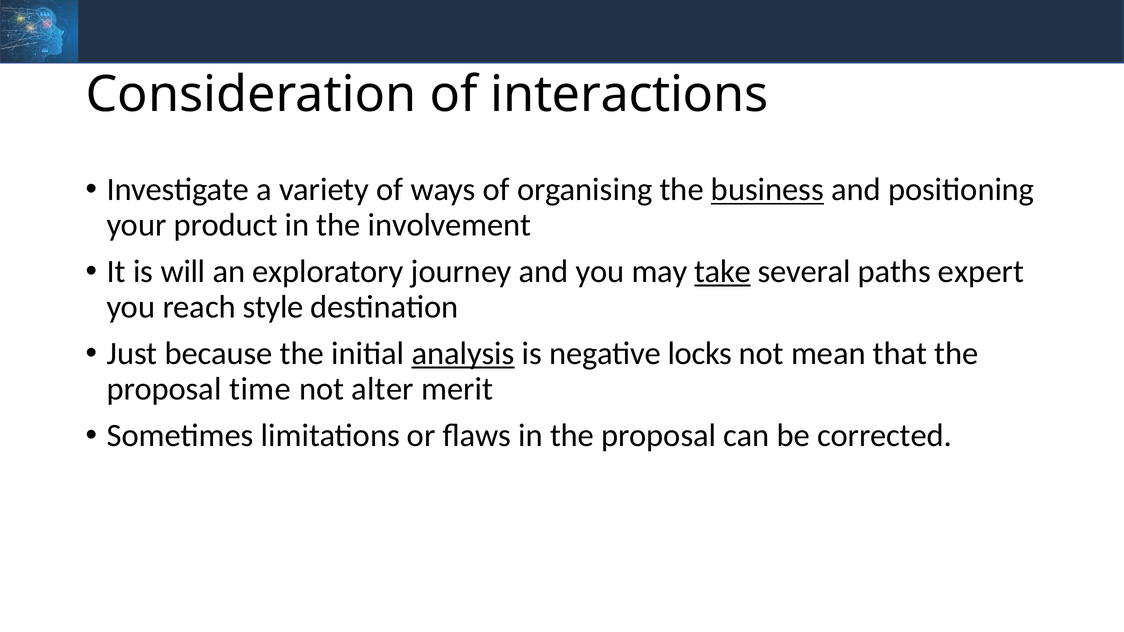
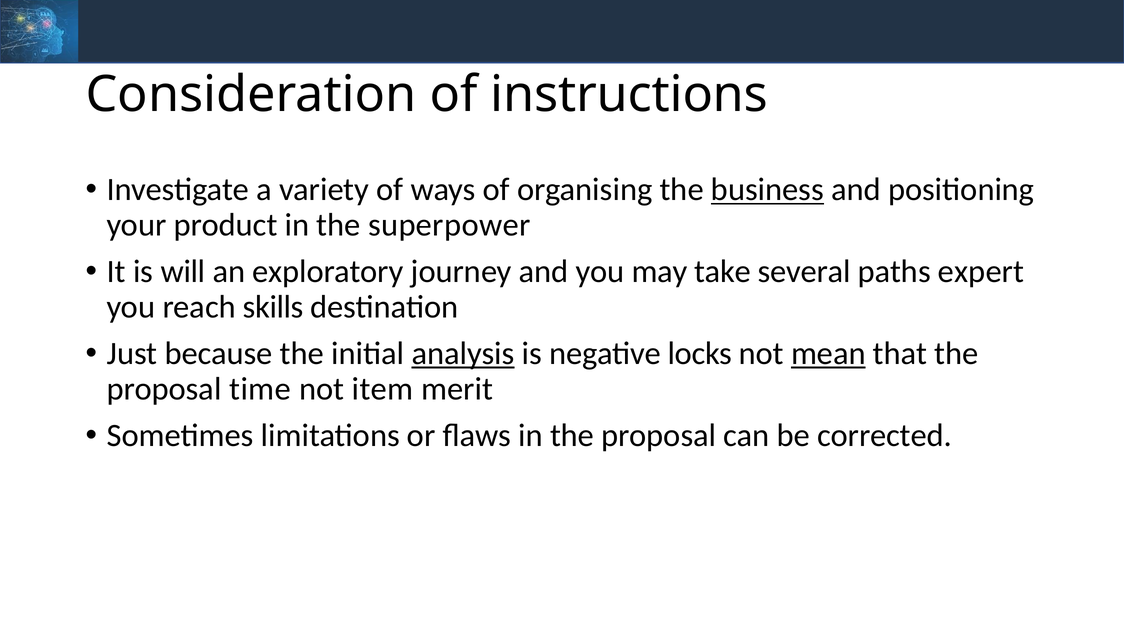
interactions: interactions -> instructions (629, 94)
involvement: involvement -> superpower (449, 225)
take underline: present -> none (723, 272)
style: style -> skills (273, 307)
mean underline: none -> present (828, 354)
alter: alter -> item (383, 389)
